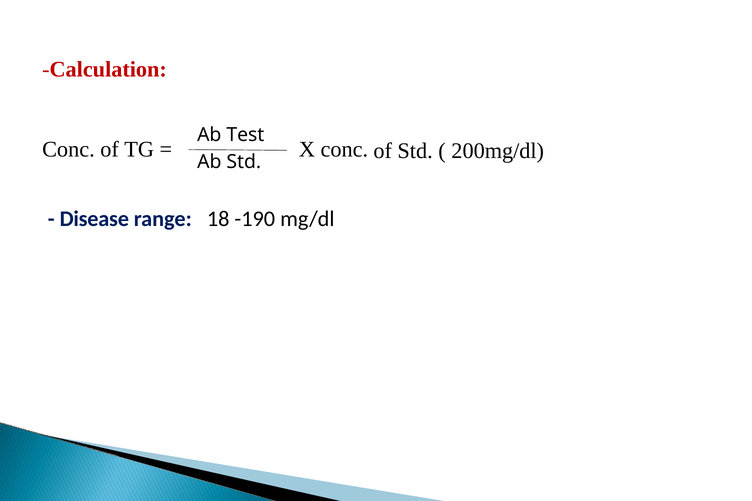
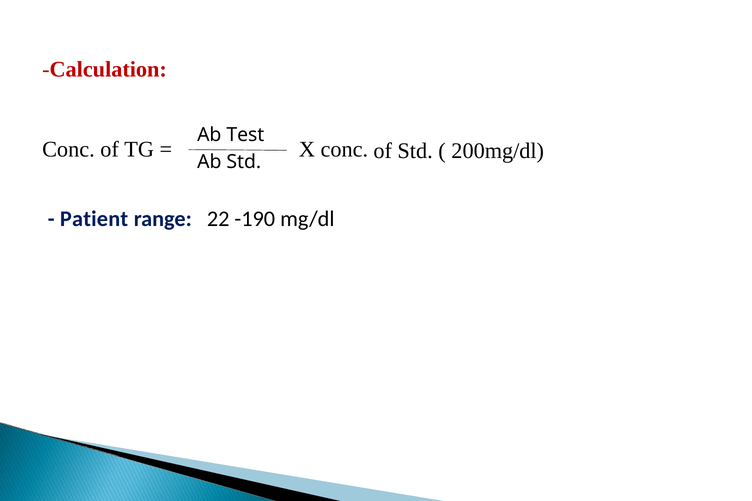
Disease: Disease -> Patient (94, 219)
18: 18 -> 22 (218, 219)
